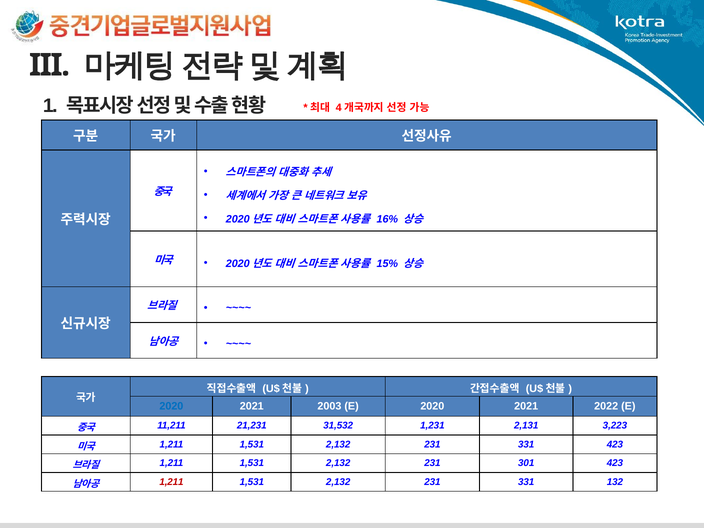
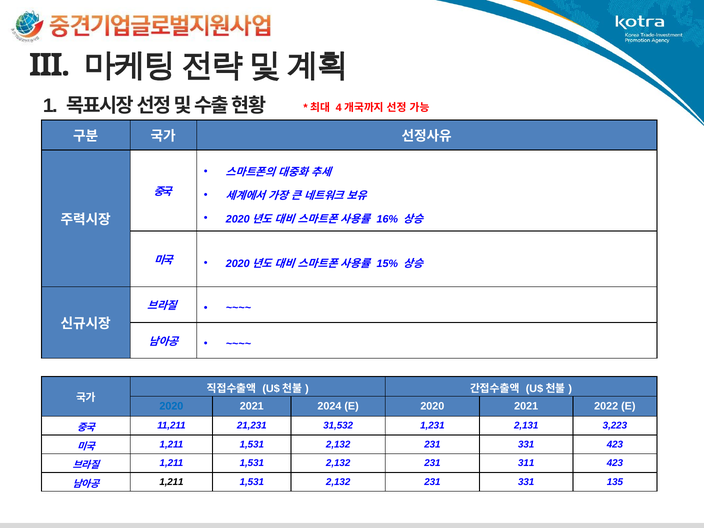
2003: 2003 -> 2024 (329, 406)
301: 301 -> 311 (526, 463)
1,211 colour: red -> black (171, 482)
132: 132 -> 135 (615, 482)
